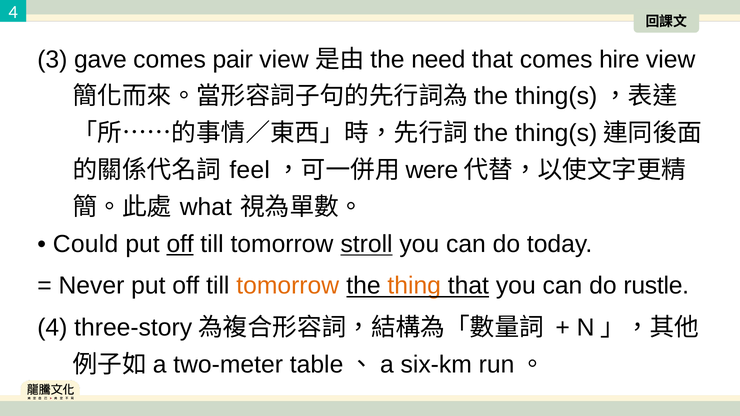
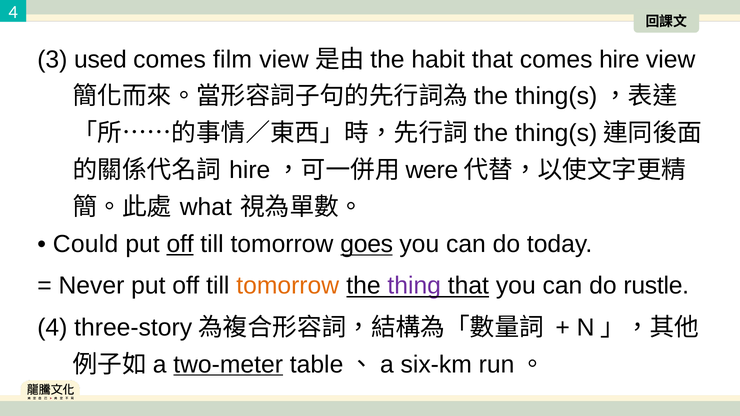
gave: gave -> used (100, 59)
pair: pair -> film (232, 59)
need: need -> habit (438, 59)
feel: feel -> hire (250, 170)
stroll: stroll -> goes (367, 244)
thing colour: orange -> purple (414, 286)
two-meter underline: none -> present (228, 365)
